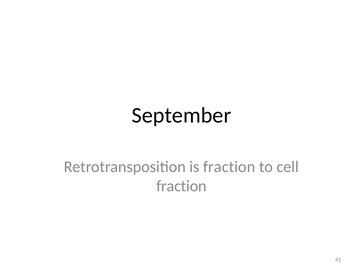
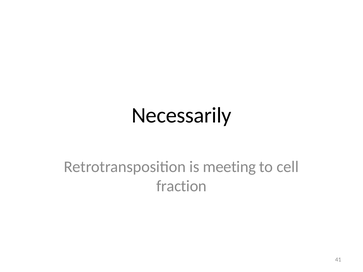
September: September -> Necessarily (182, 115)
is fraction: fraction -> meeting (229, 167)
